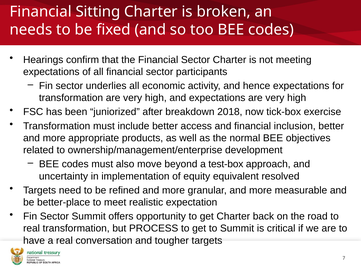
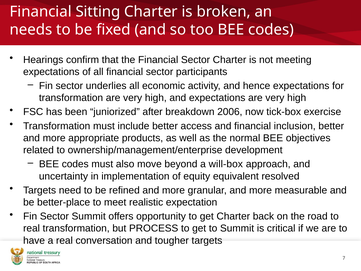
2018: 2018 -> 2006 (230, 112)
test-box: test-box -> will-box (226, 164)
